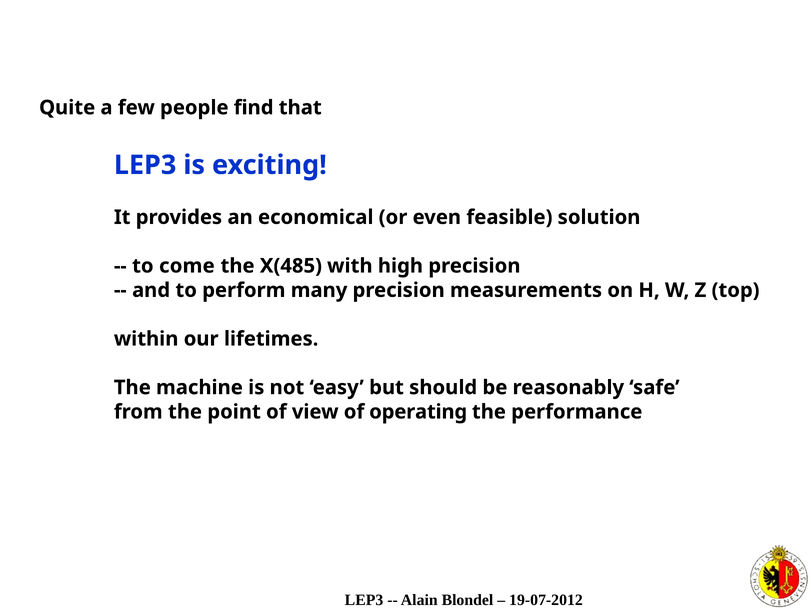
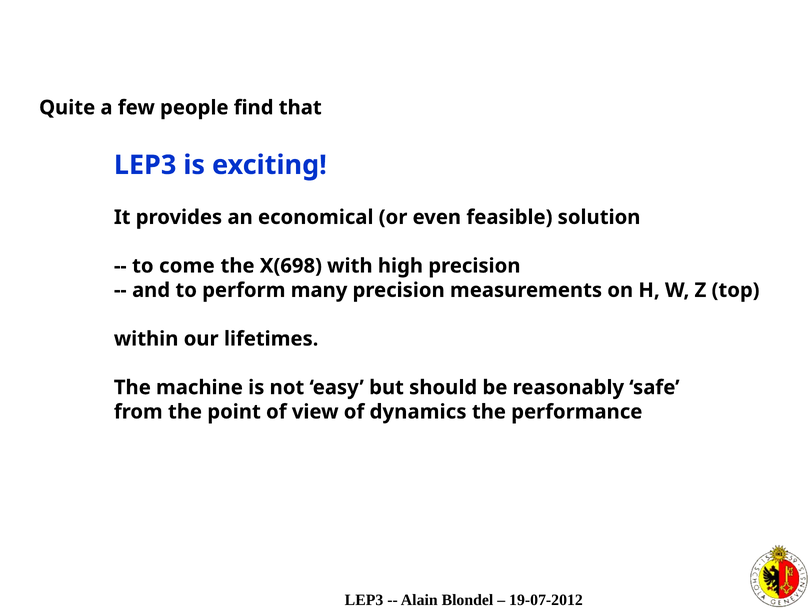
X(485: X(485 -> X(698 (291, 266)
operating: operating -> dynamics (418, 412)
